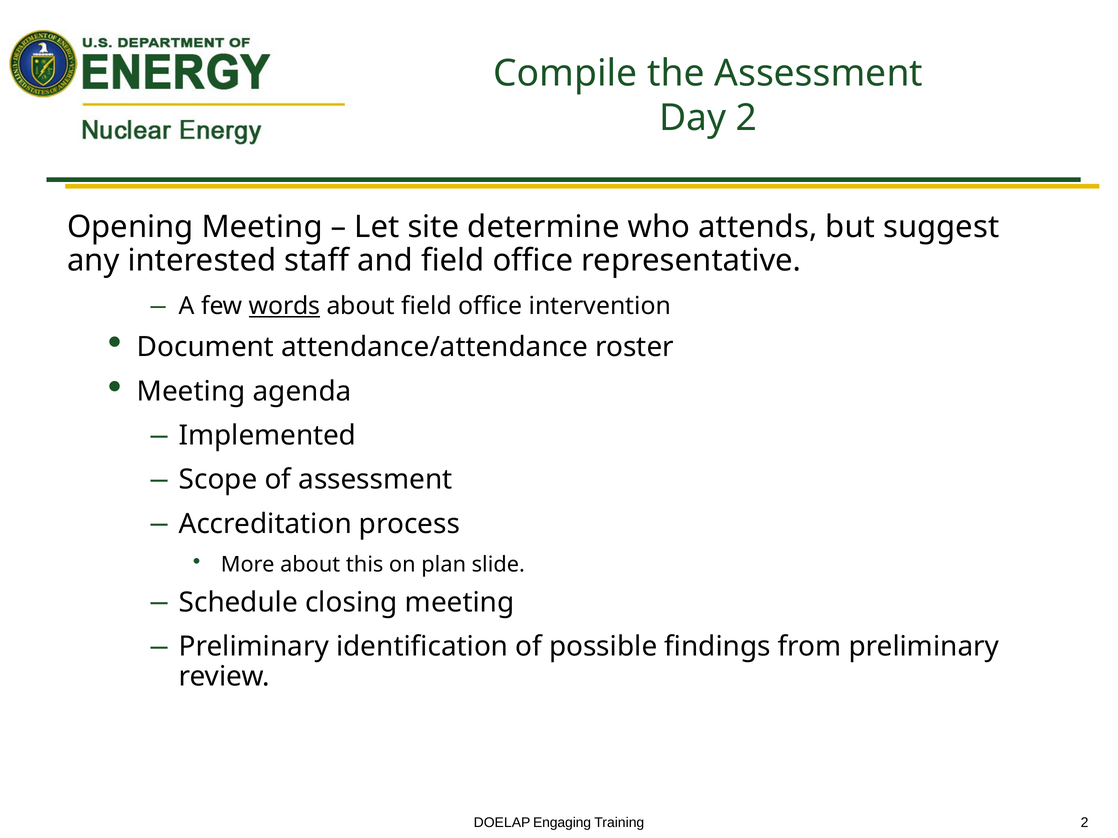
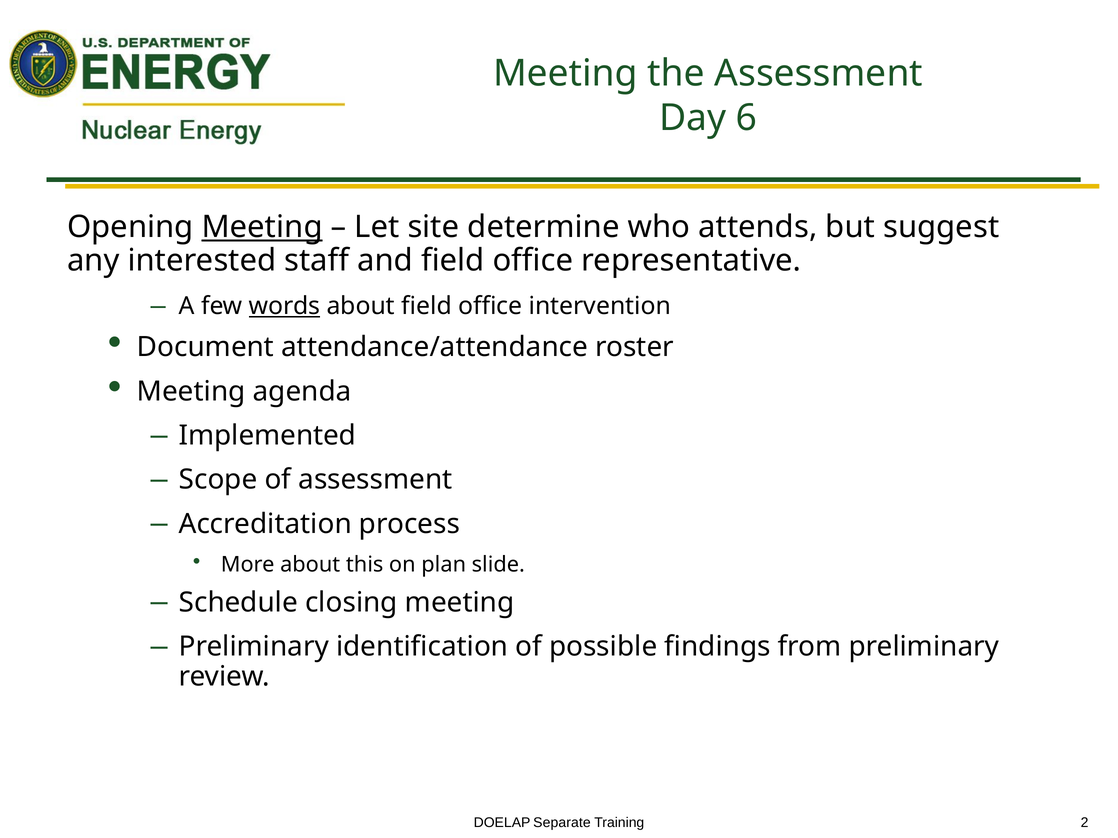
Compile: Compile -> Meeting (565, 73)
Day 2: 2 -> 6 (747, 118)
Meeting underline: none -> present (262, 227)
Engaging: Engaging -> Separate (562, 823)
